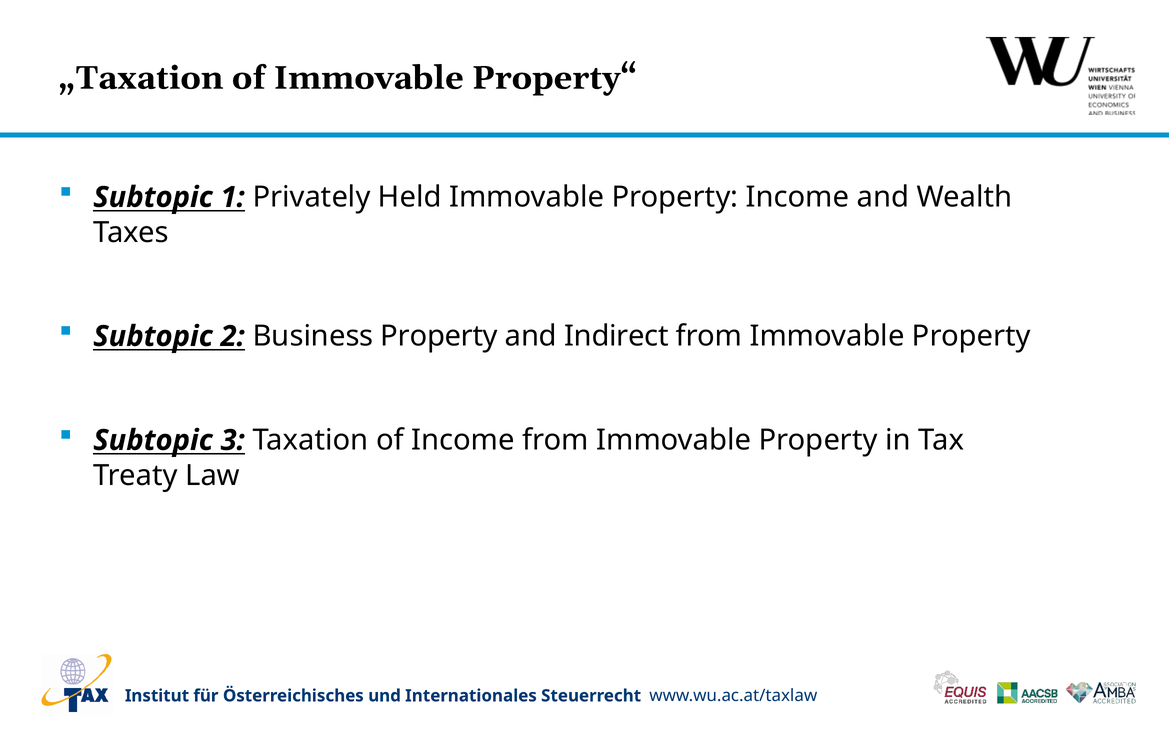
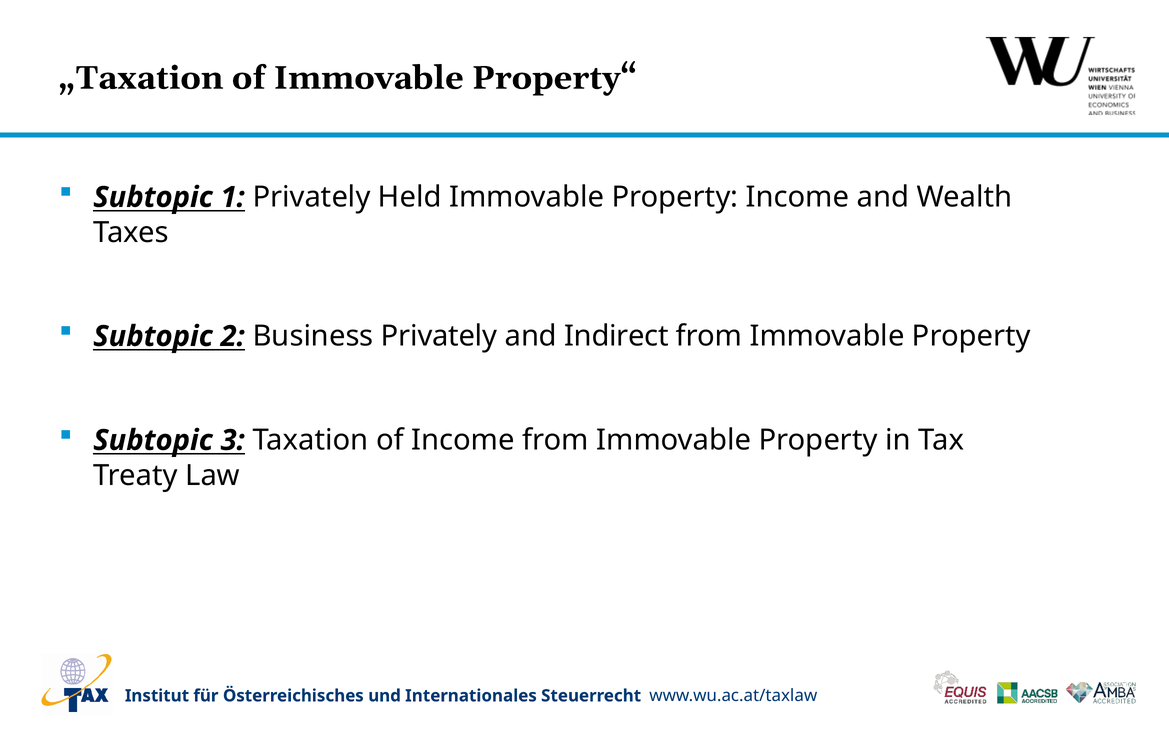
Business Property: Property -> Privately (439, 336)
